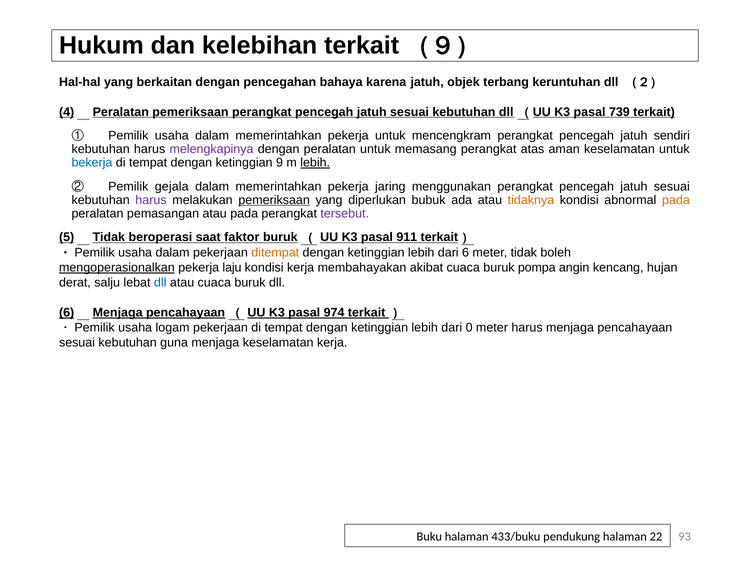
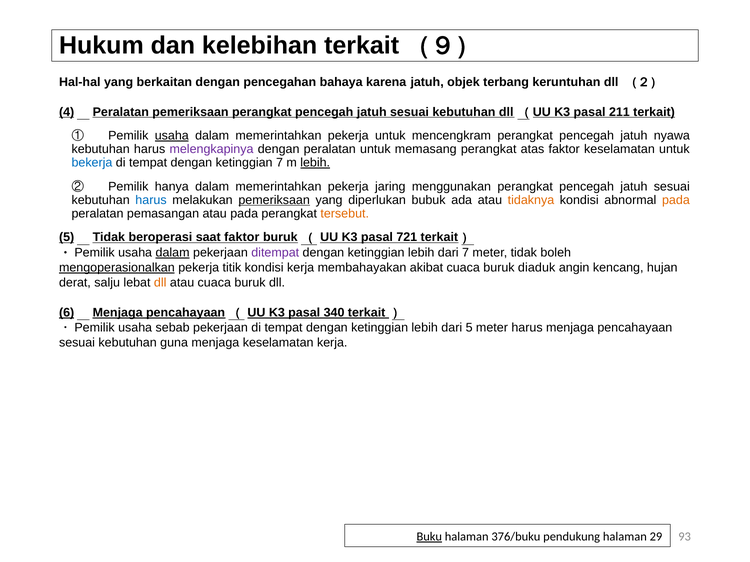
739: 739 -> 211 (619, 112)
usaha underline: none -> present (172, 136)
sendiri: sendiri -> nyawa (672, 136)
atas aman: aman -> faktor (564, 149)
ketinggian 9: 9 -> 7 (280, 163)
gejala: gejala -> hanya (172, 187)
harus colour: purple -> blue (151, 200)
tersebut colour: purple -> orange (345, 214)
911: 911 -> 721 (407, 238)
dalam underline: none -> present (173, 253)
ditempat colour: orange -> purple (275, 253)
dari 6: 6 -> 7 (466, 253)
laju: laju -> titik (232, 268)
pompa: pompa -> diaduk (537, 268)
dll colour: blue -> orange (160, 283)
974: 974 -> 340 (334, 313)
logam: logam -> sebab (173, 328)
dari 0: 0 -> 5 (469, 328)
Buku underline: none -> present (429, 537)
433/buku: 433/buku -> 376/buku (516, 537)
22: 22 -> 29 (656, 537)
